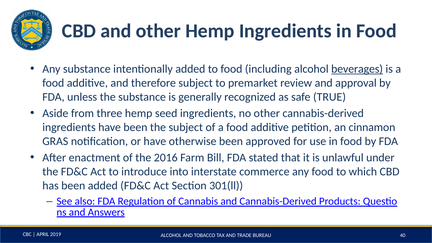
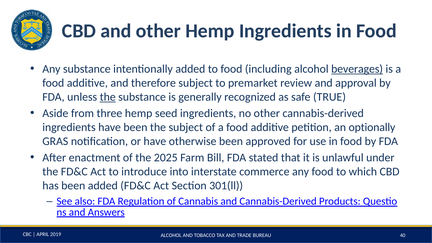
the underline: none -> present (108, 97)
cinnamon: cinnamon -> optionally (372, 127)
2016: 2016 -> 2025 (166, 158)
